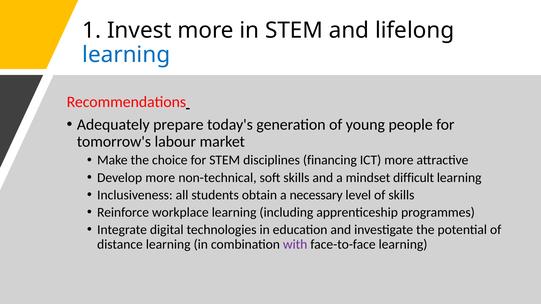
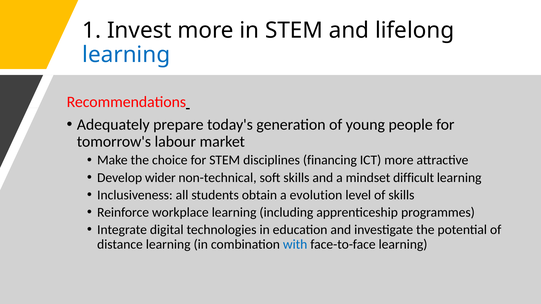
Develop more: more -> wider (160, 178)
necessary: necessary -> evolution (316, 195)
with colour: purple -> blue (295, 245)
